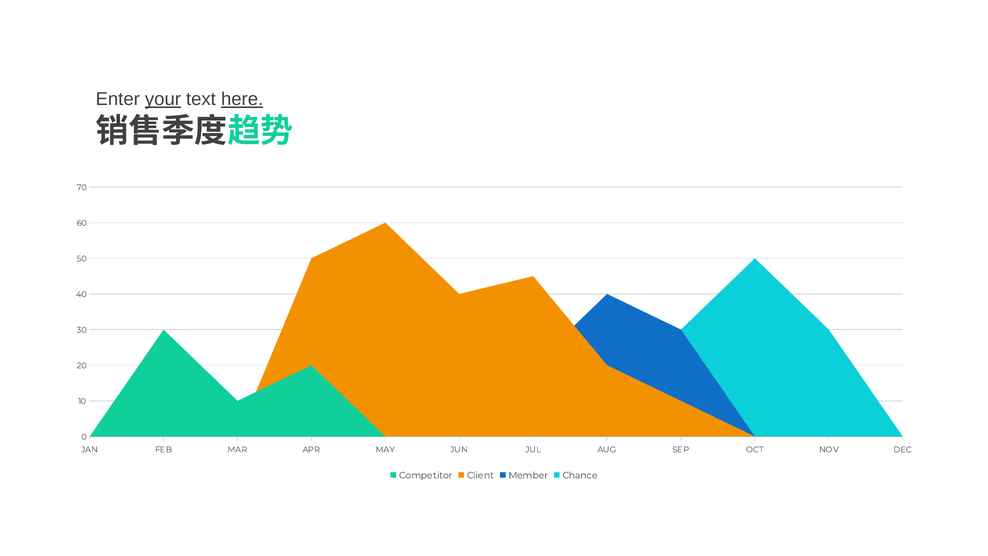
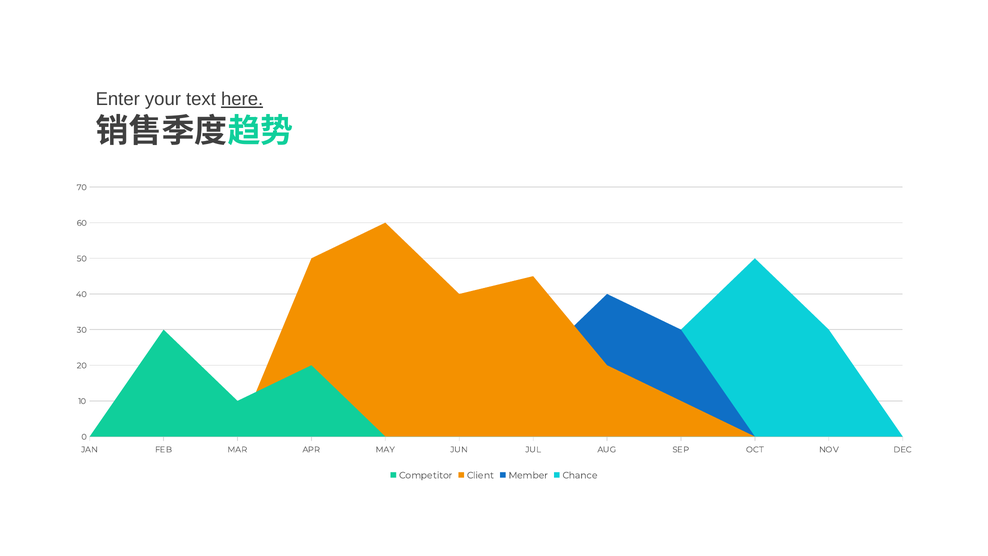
your underline: present -> none (163, 99)
